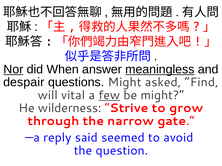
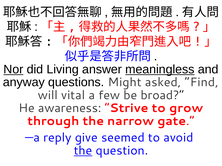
When: When -> Living (63, 70)
despair: despair -> anyway (24, 83)
few underline: present -> none (109, 95)
be might: might -> broad (162, 95)
wilderness: wilderness -> awareness (70, 108)
said: said -> give (86, 138)
the underline: none -> present (83, 151)
